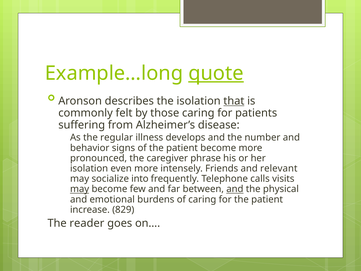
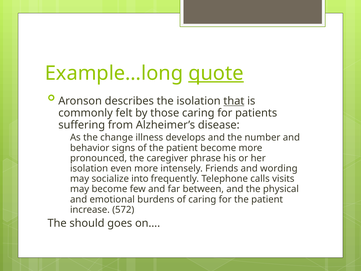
regular: regular -> change (117, 137)
relevant: relevant -> wording (279, 168)
may underline: present -> none (80, 189)
and underline: present -> none (235, 189)
829: 829 -> 572 (123, 209)
reader: reader -> should (87, 223)
